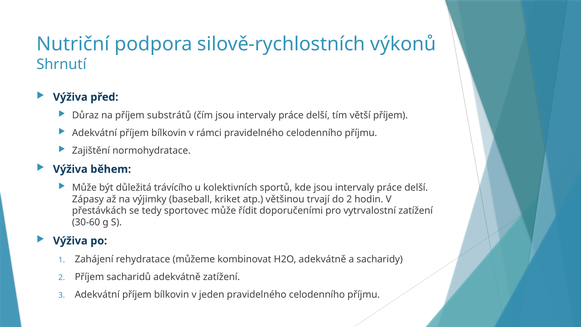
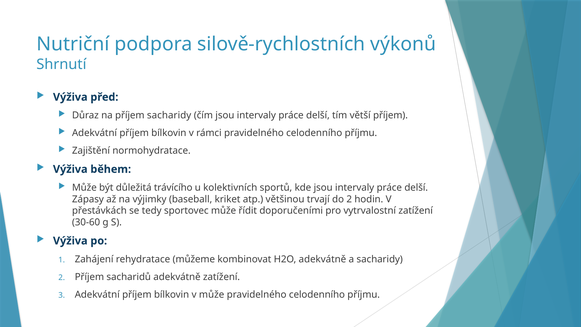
příjem substrátů: substrátů -> sacharidy (169, 115)
v jeden: jeden -> může (212, 294)
